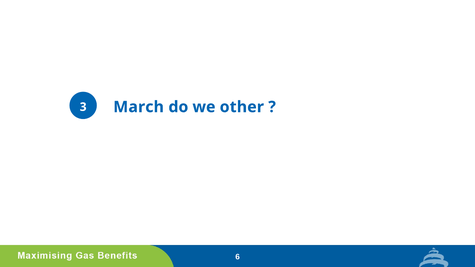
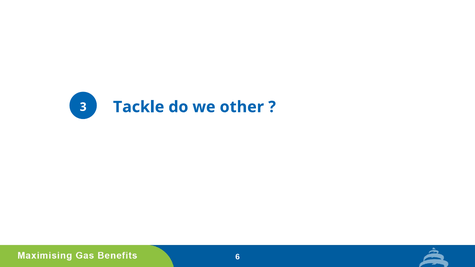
March: March -> Tackle (139, 107)
